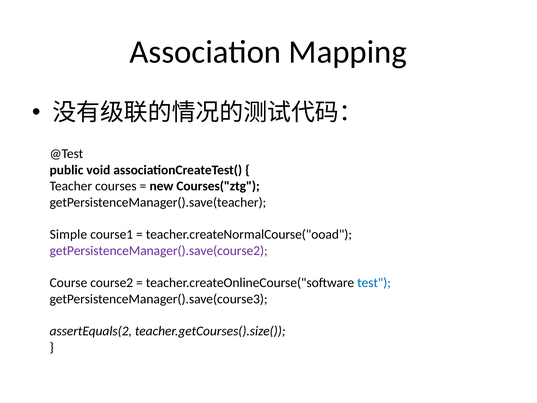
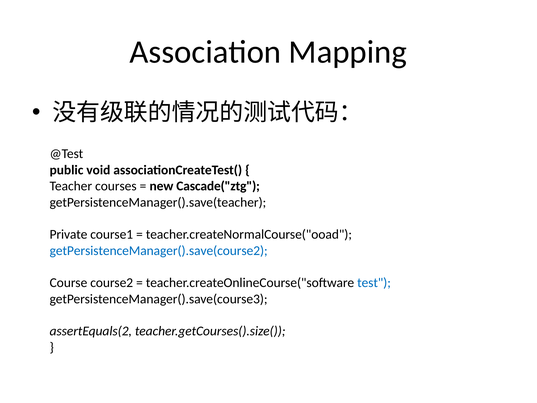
Courses("ztg: Courses("ztg -> Cascade("ztg (218, 186)
Simple: Simple -> Private (69, 234)
getPersistenceManager().save(course2 colour: purple -> blue (159, 250)
